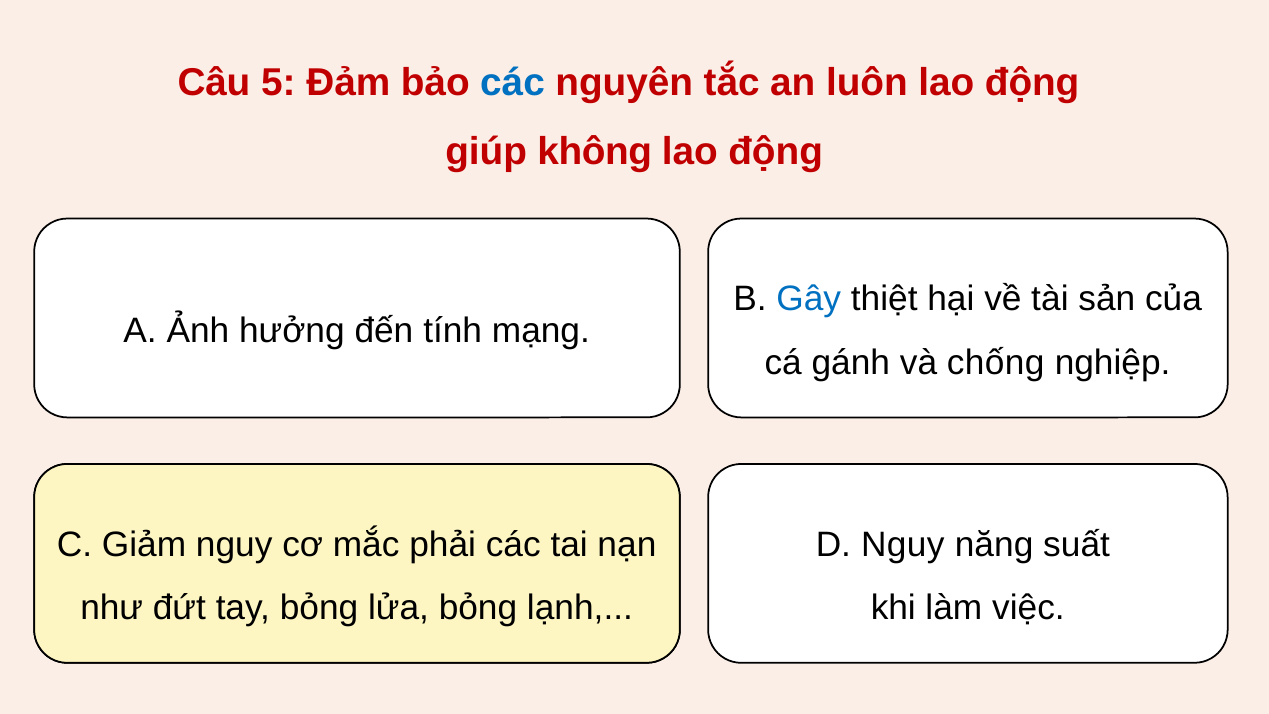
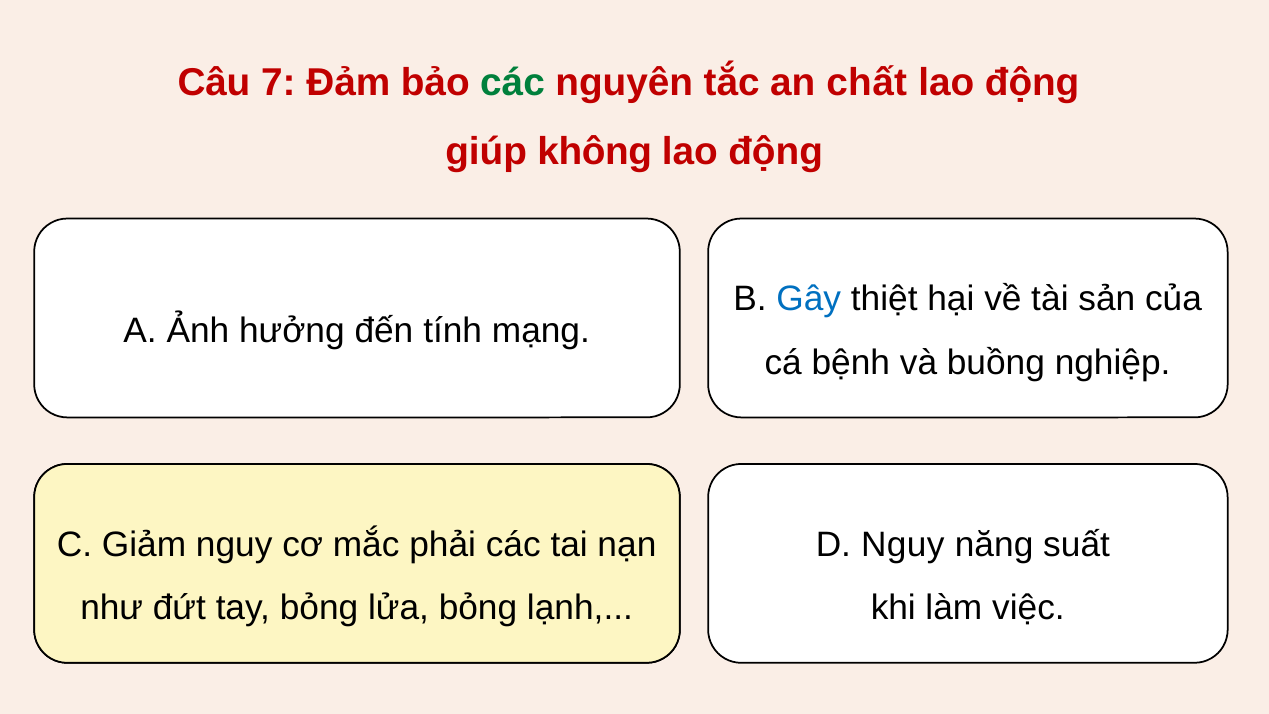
5: 5 -> 7 (278, 82)
các colour: blue -> green (513, 82)
luôn: luôn -> chất (867, 82)
gánh: gánh -> bệnh (851, 363)
chống: chống -> buồng (996, 363)
